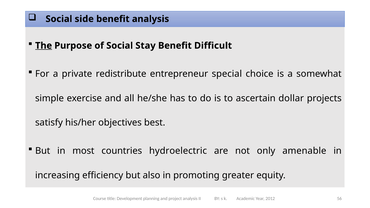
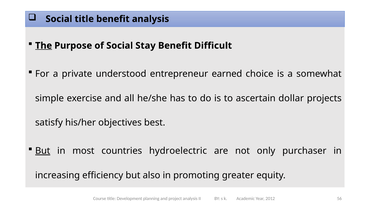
Social side: side -> title (84, 19)
redistribute: redistribute -> understood (121, 74)
special: special -> earned (227, 74)
But underline: none -> present (43, 151)
amenable: amenable -> purchaser (304, 151)
